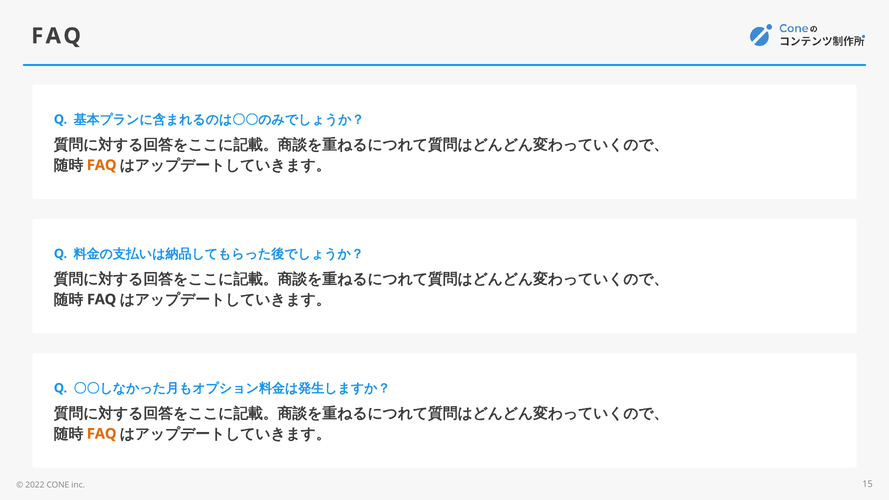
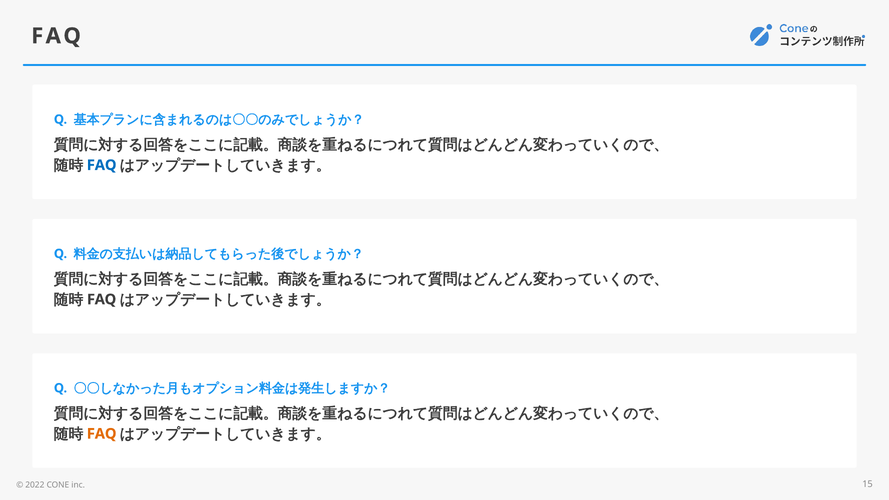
FAQ colour: orange -> blue (102, 165)
